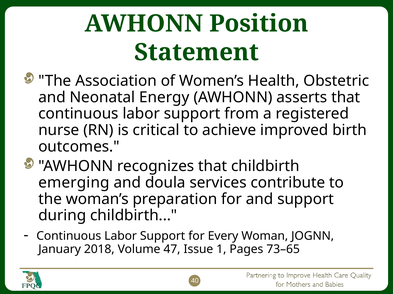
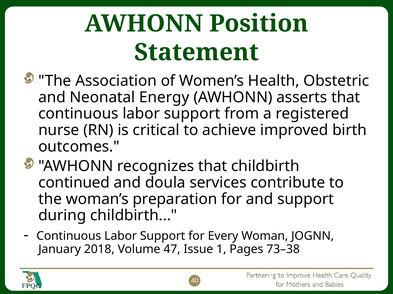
emerging: emerging -> continued (74, 183)
73–65: 73–65 -> 73–38 (283, 250)
